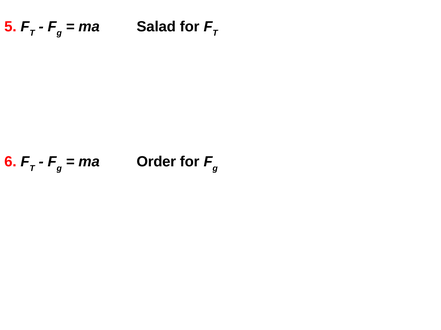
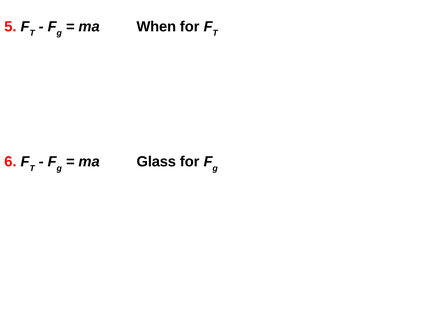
Salad: Salad -> When (156, 27)
Order: Order -> Glass (156, 162)
